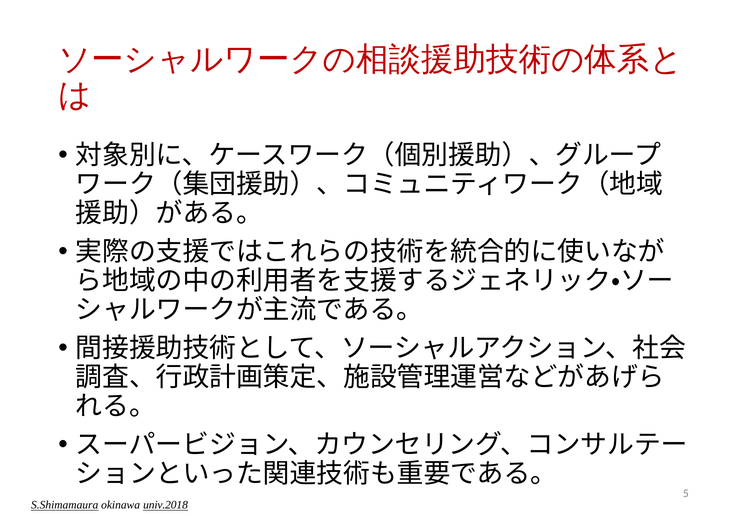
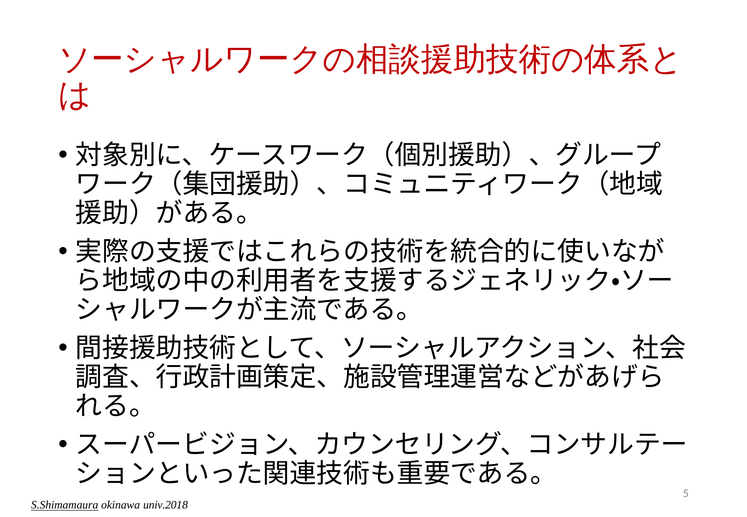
univ.2018 underline: present -> none (166, 505)
